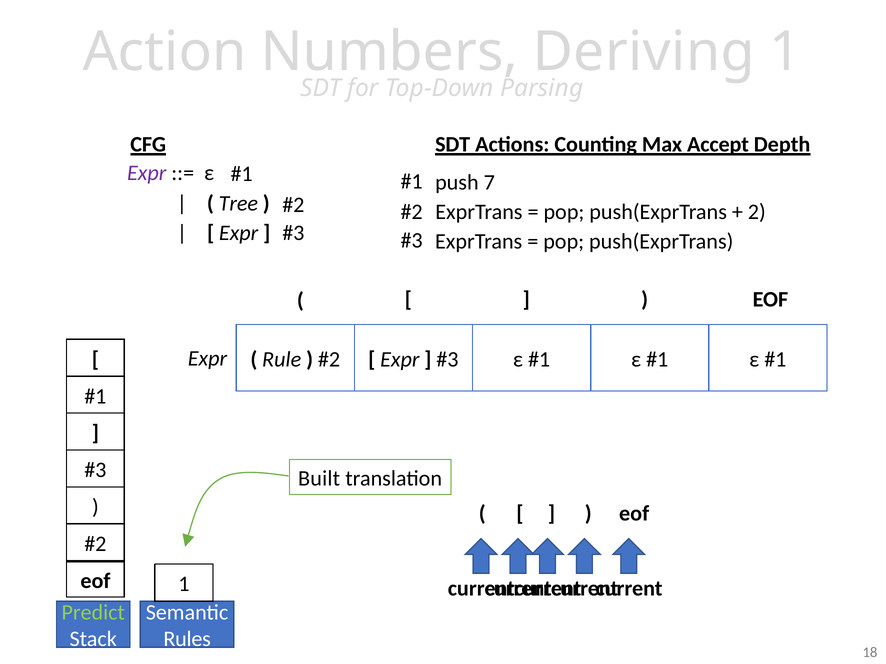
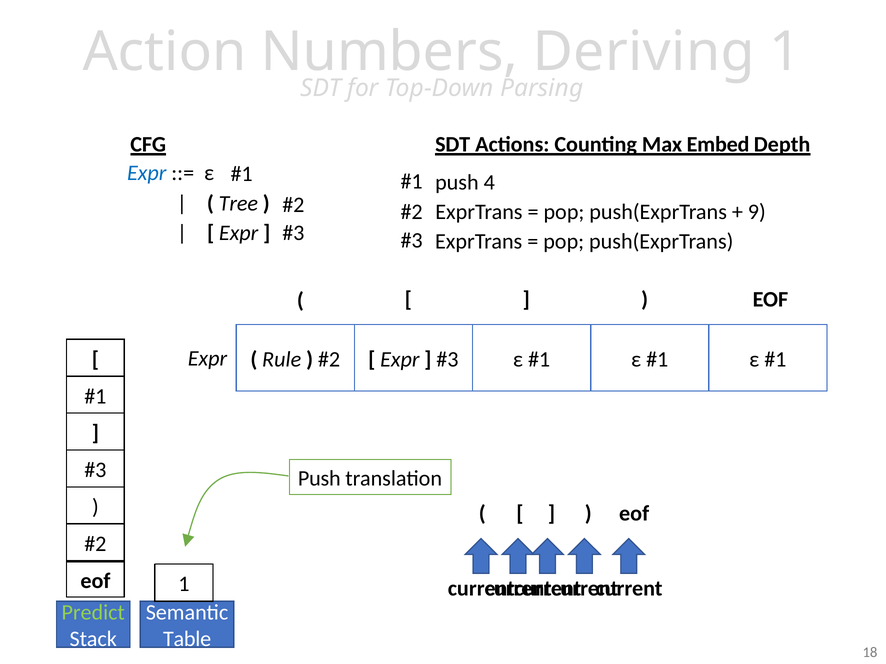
Accept: Accept -> Embed (718, 145)
Expr colour: purple -> blue (147, 173)
7: 7 -> 4 (489, 183)
2: 2 -> 9 (757, 212)
Built: Built -> Push (319, 479)
Rules: Rules -> Table (187, 640)
